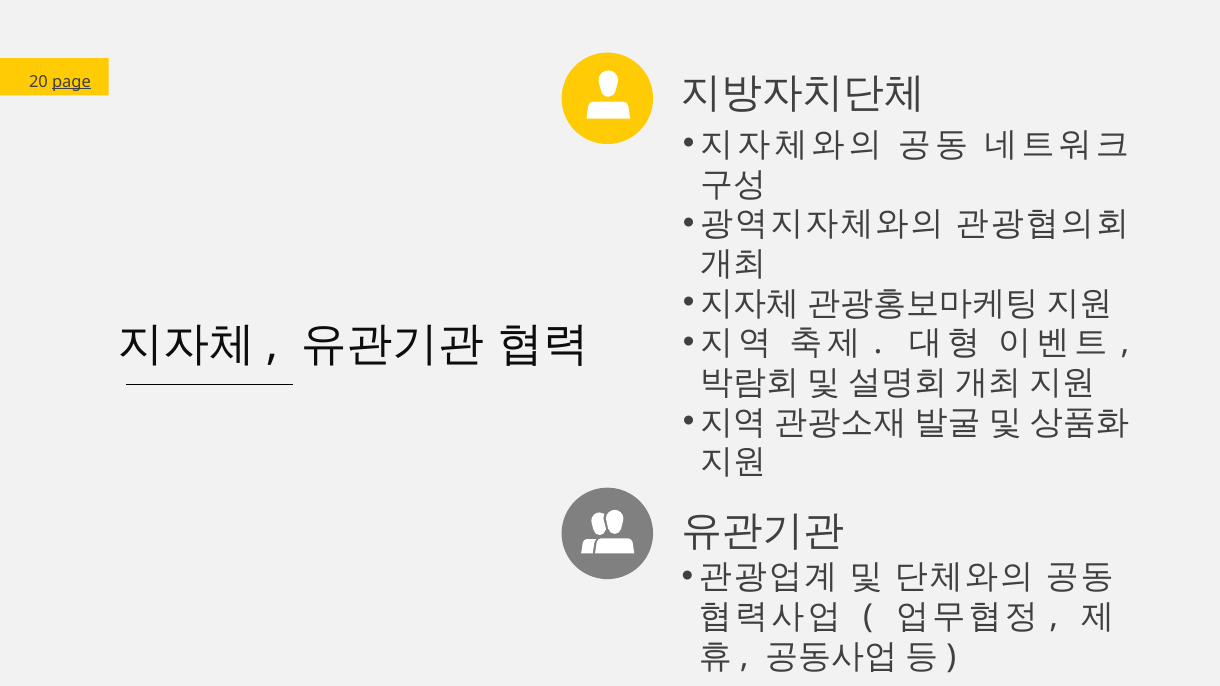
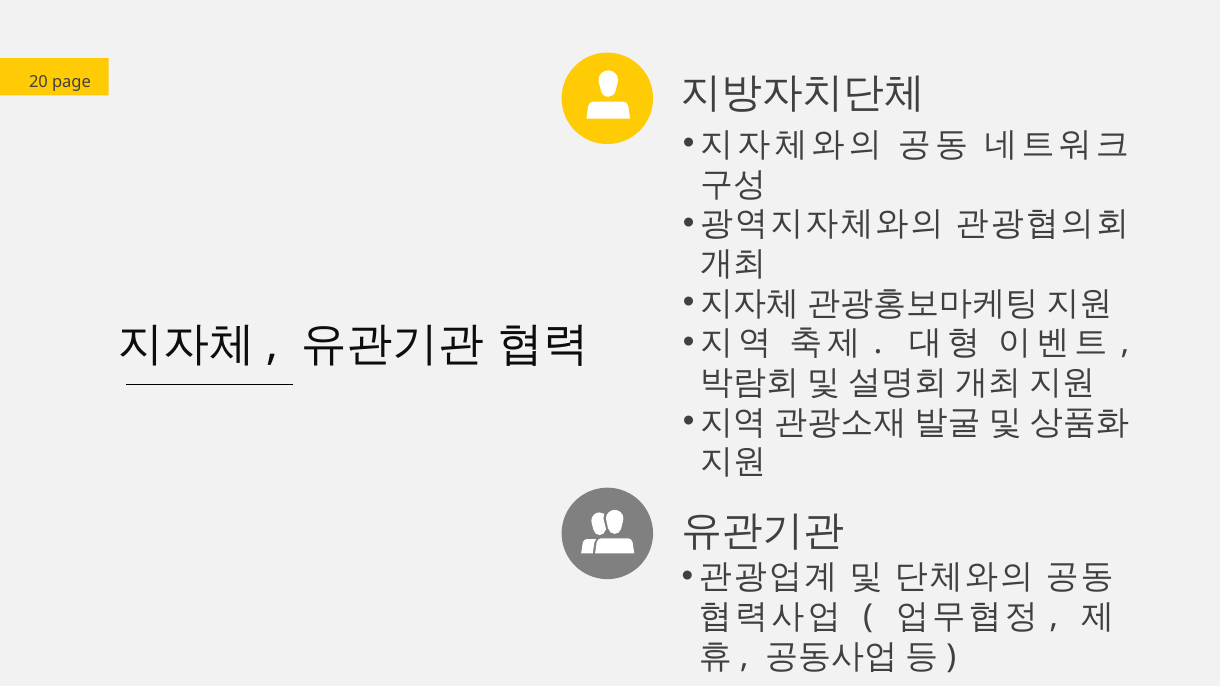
page underline: present -> none (72, 82)
